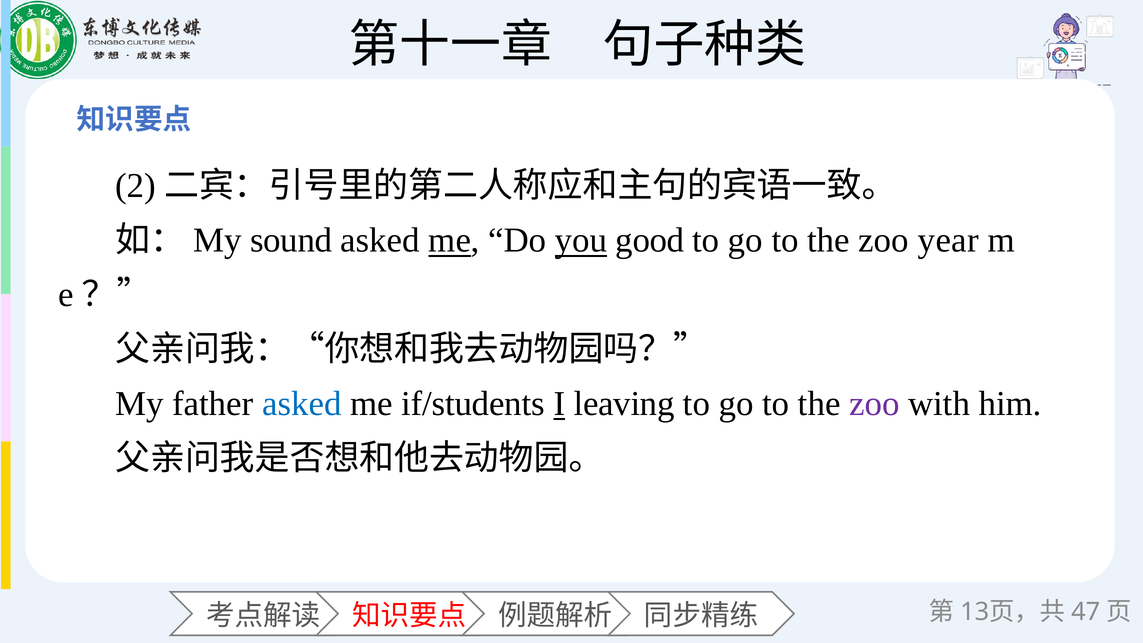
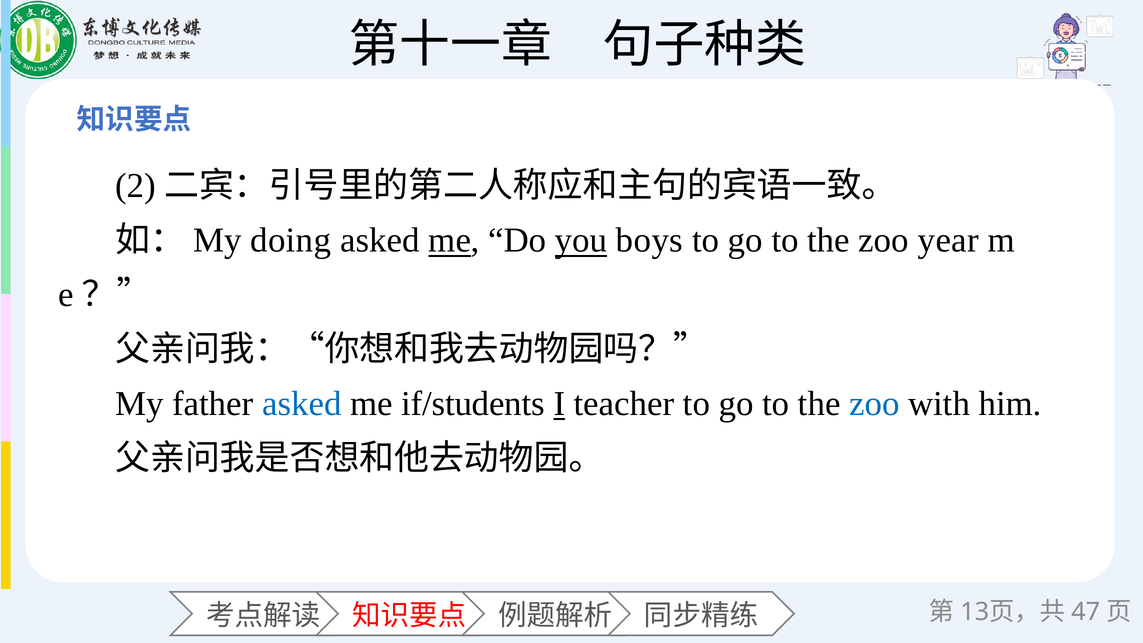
sound: sound -> doing (291, 240)
good: good -> boys (649, 240)
leaving: leaving -> teacher (624, 404)
zoo colour: purple -> blue (874, 404)
